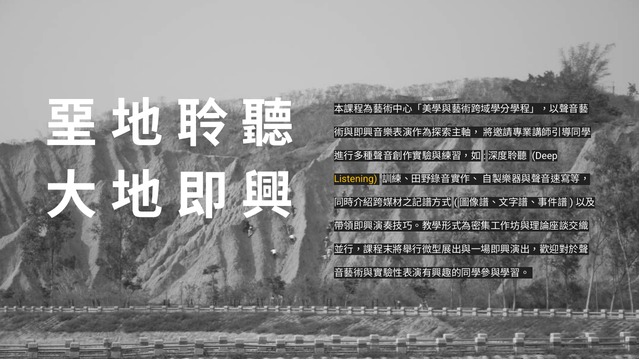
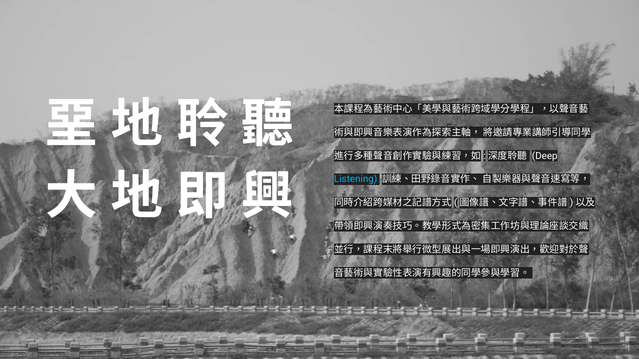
Listening colour: yellow -> light blue (356, 179)
